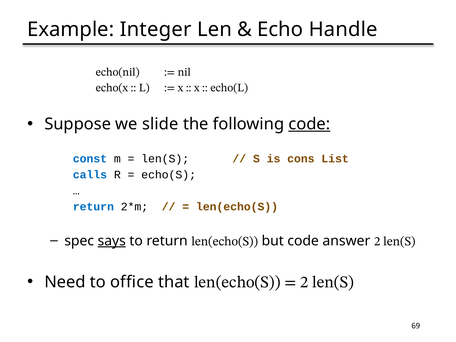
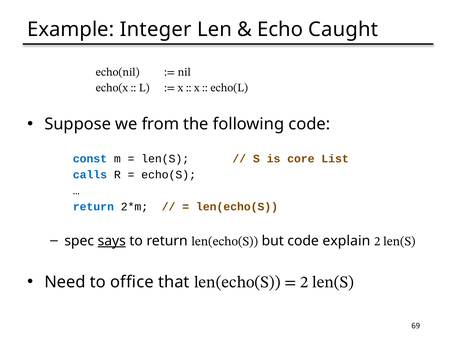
Handle: Handle -> Caught (343, 30)
slide: slide -> from (160, 124)
code underline: present -> none (309, 124)
cons: cons -> core (301, 159)
answer: answer -> explain (346, 241)
